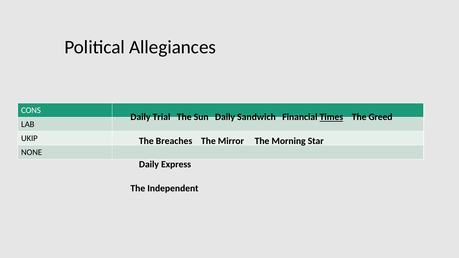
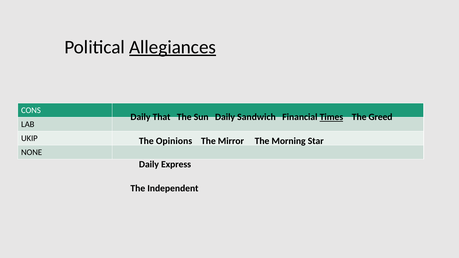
Allegiances underline: none -> present (173, 47)
Trial: Trial -> That (162, 117)
Breaches: Breaches -> Opinions (174, 141)
